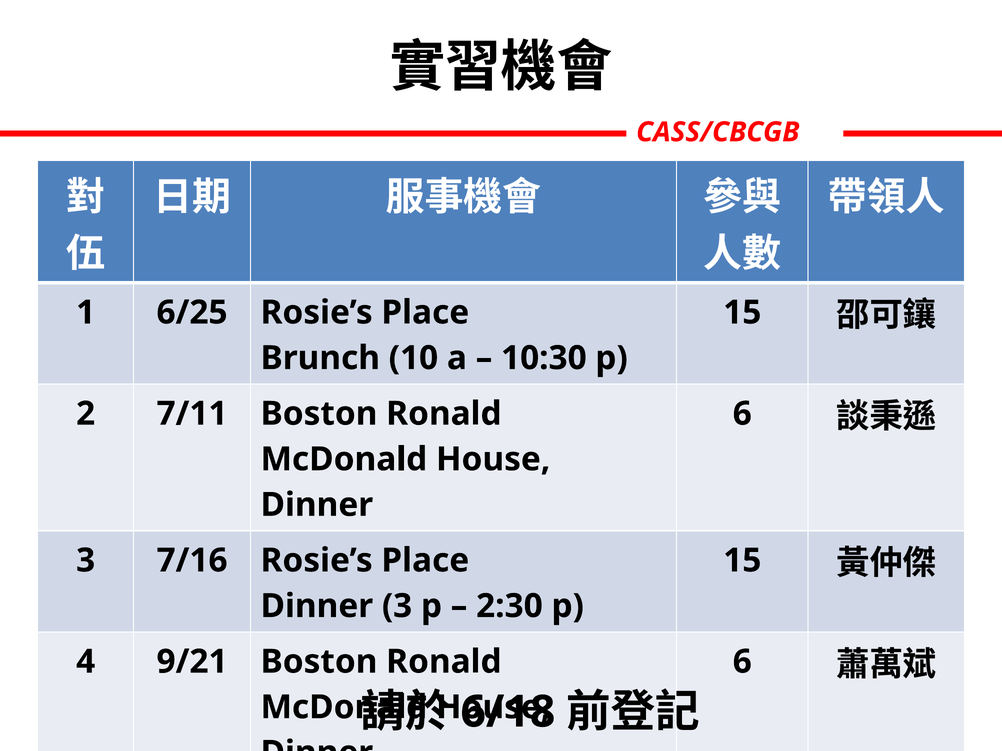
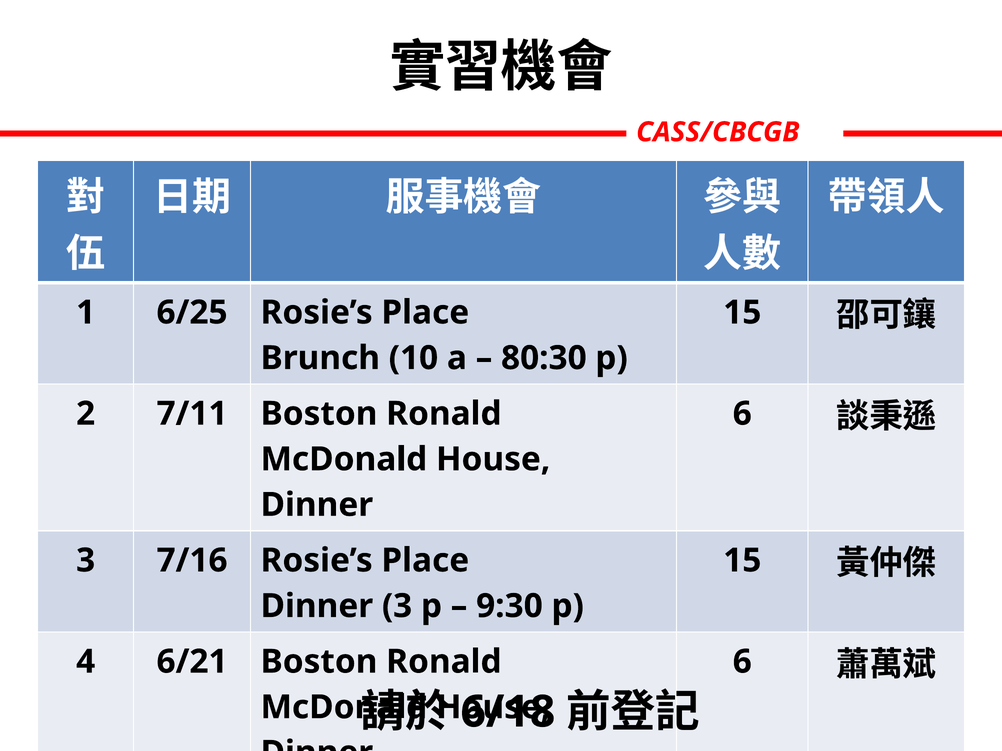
10:30: 10:30 -> 80:30 (544, 358)
2:30: 2:30 -> 9:30 (509, 606)
9/21: 9/21 -> 6/21 (192, 662)
